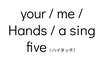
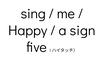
your: your -> sing (33, 14)
Hands: Hands -> Happy (28, 30)
sing: sing -> sign (83, 30)
